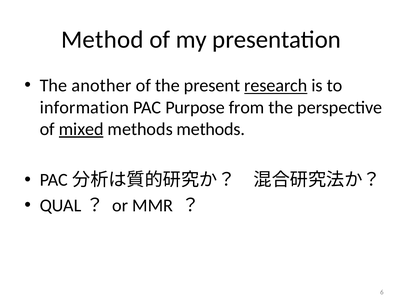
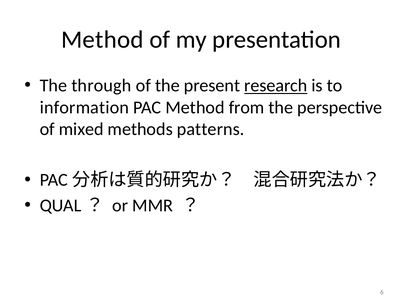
another: another -> through (101, 86)
PAC Purpose: Purpose -> Method (195, 107)
mixed underline: present -> none (81, 129)
methods methods: methods -> patterns (211, 129)
